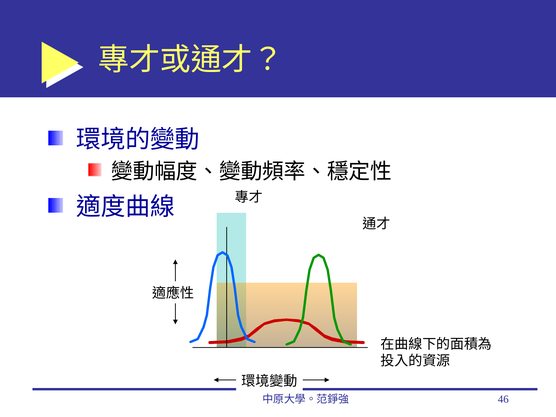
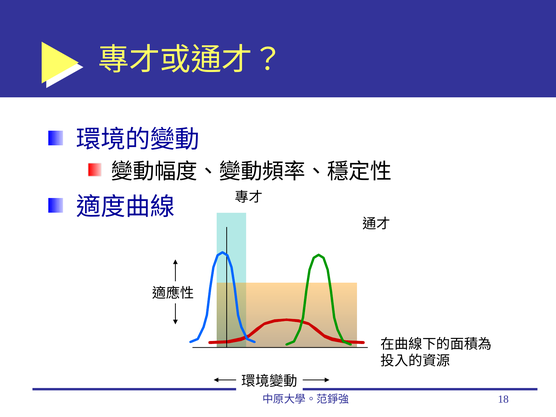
46: 46 -> 18 (503, 399)
